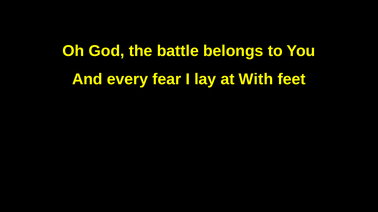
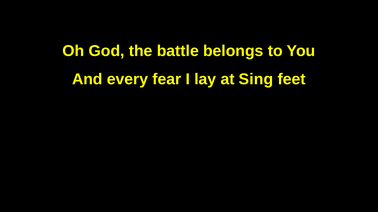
With: With -> Sing (256, 80)
